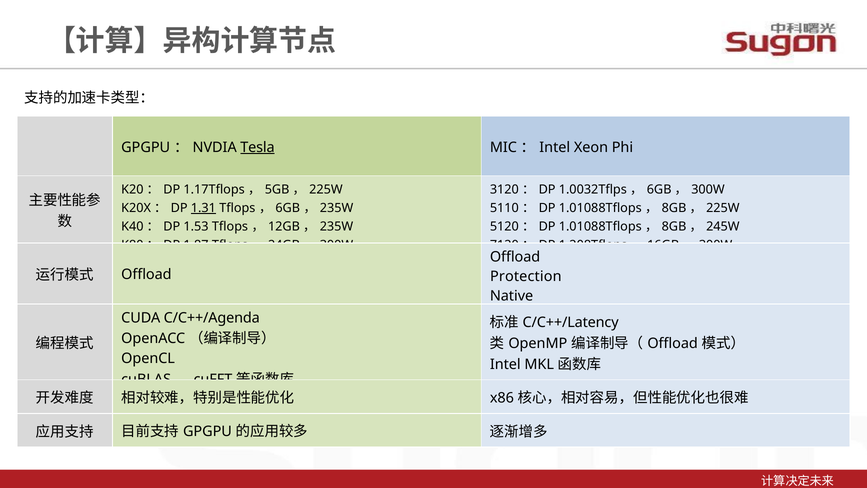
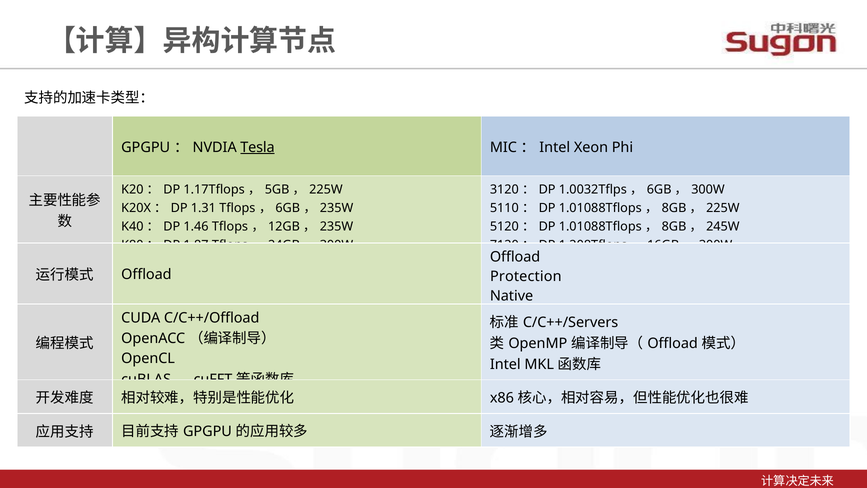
1.31 underline: present -> none (203, 208)
1.53: 1.53 -> 1.46 (196, 226)
C/C++/Agenda: C/C++/Agenda -> C/C++/Offload (212, 318)
C/C++/Latency: C/C++/Latency -> C/C++/Servers (571, 322)
